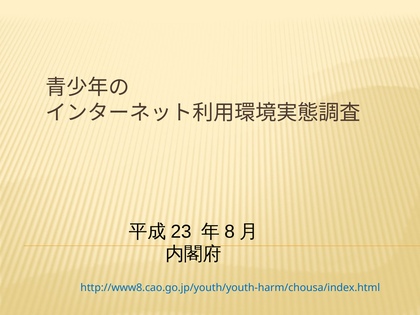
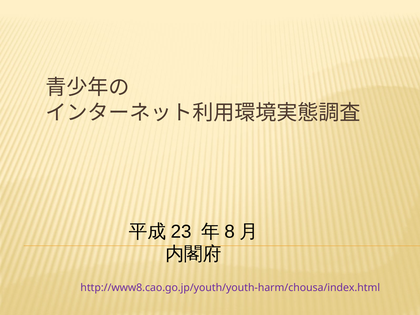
http://www8.cao.go.jp/youth/youth-harm/chousa/index.html colour: blue -> purple (230, 288)
